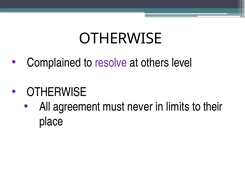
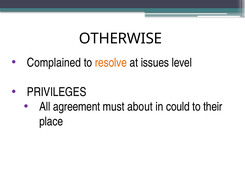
resolve colour: purple -> orange (111, 62)
others: others -> issues (155, 62)
OTHERWISE: OTHERWISE -> PRIVILEGES (57, 92)
never: never -> about (140, 107)
limits: limits -> could (178, 107)
